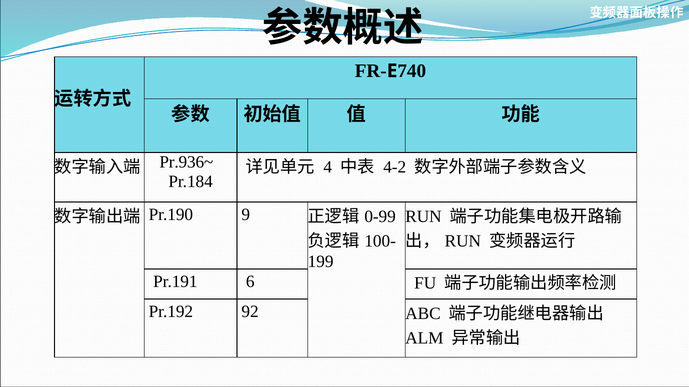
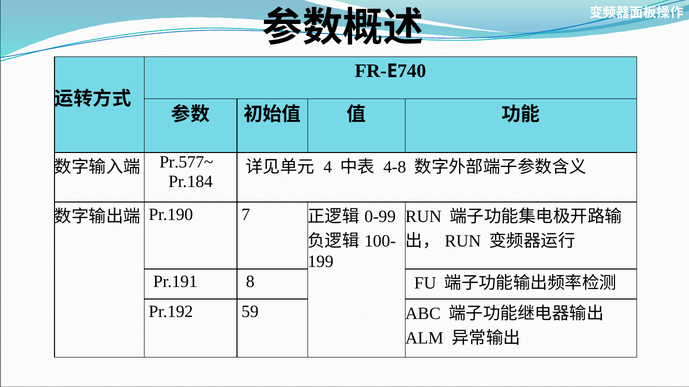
Pr.936~: Pr.936~ -> Pr.577~ (186, 163)
4-2: 4-2 -> 4-8 (395, 167)
9: 9 -> 7 (246, 215)
6: 6 -> 8 (250, 282)
92: 92 -> 59 (250, 312)
